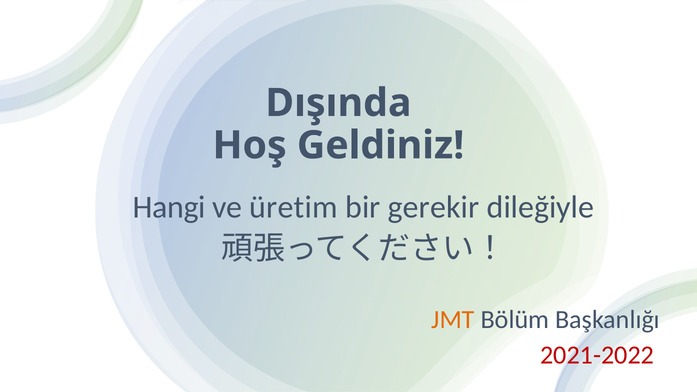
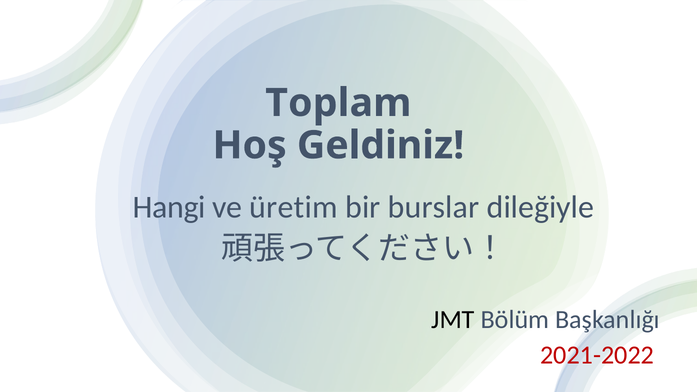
Dışında: Dışında -> Toplam (338, 103)
gerekir: gerekir -> burslar (434, 207)
JMT colour: orange -> black (453, 320)
